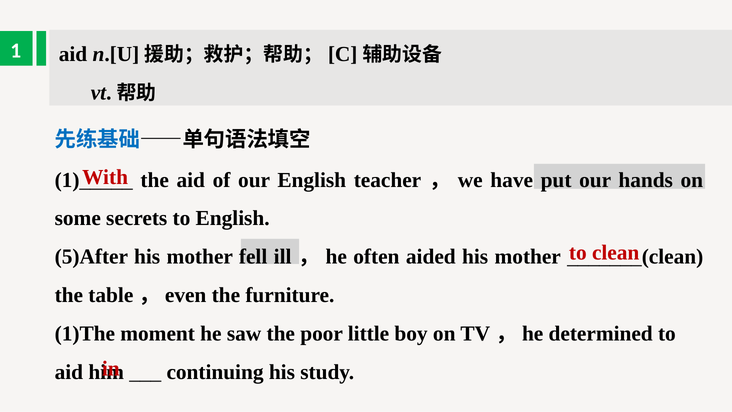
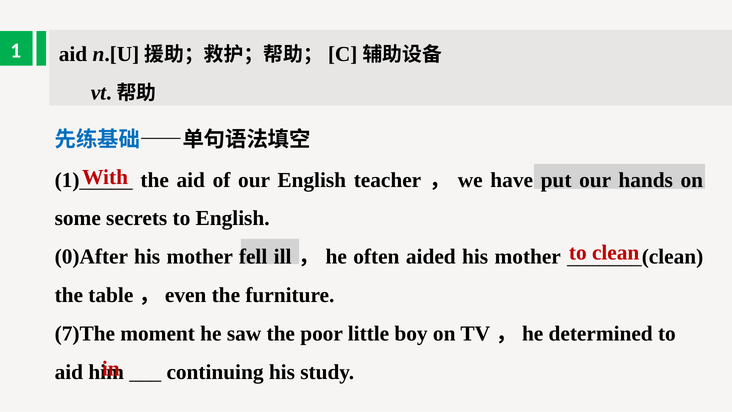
5)After: 5)After -> 0)After (91, 257)
1)The: 1)The -> 7)The (85, 334)
